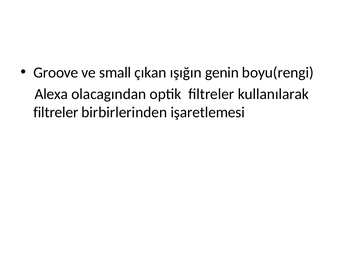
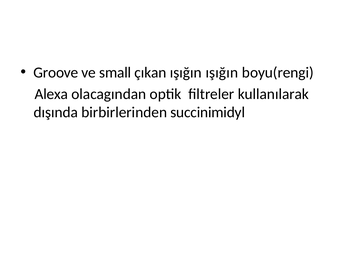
ışığın genin: genin -> ışığın (222, 72)
filtreler: filtreler -> dışında (56, 112)
işaretlemesi: işaretlemesi -> succinimidyl (208, 112)
